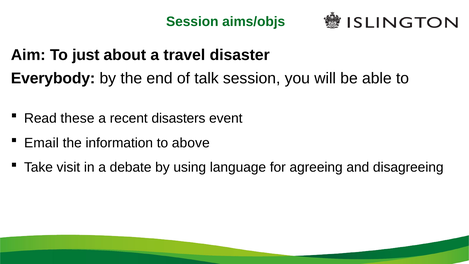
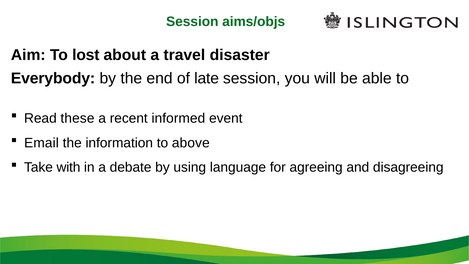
just: just -> lost (86, 55)
talk: talk -> late (207, 78)
disasters: disasters -> informed (178, 118)
visit: visit -> with (68, 167)
